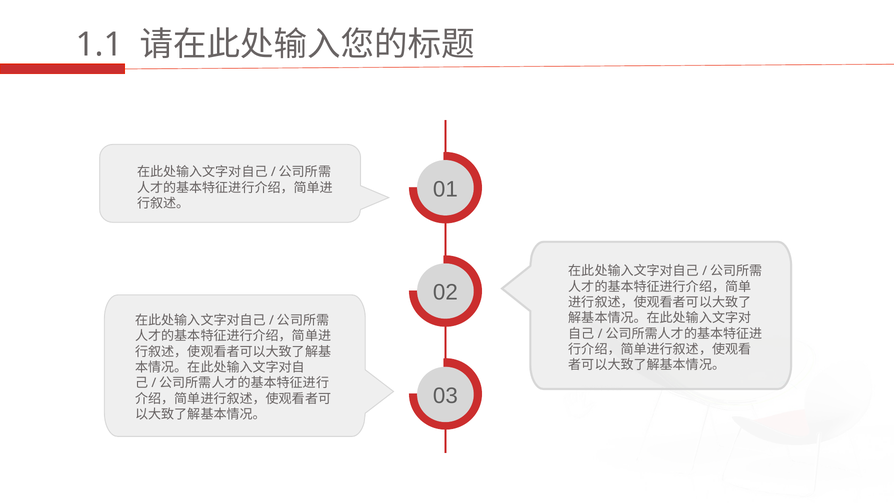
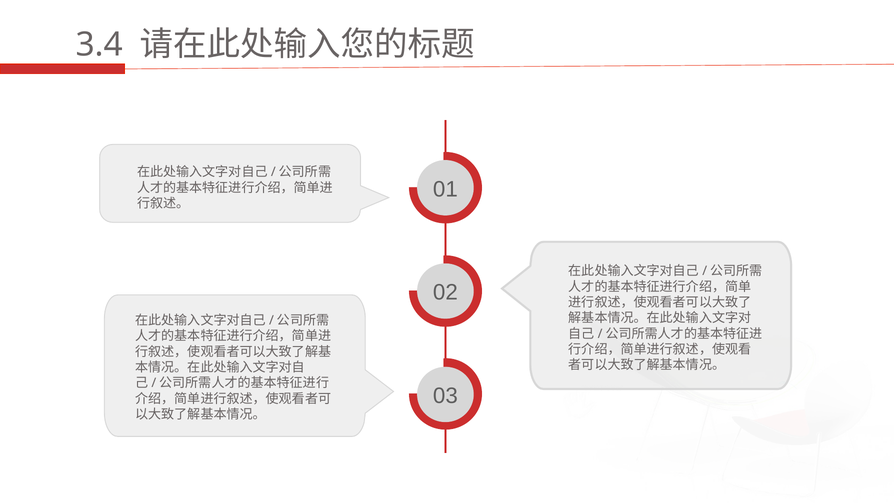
1.1: 1.1 -> 3.4 (99, 45)
